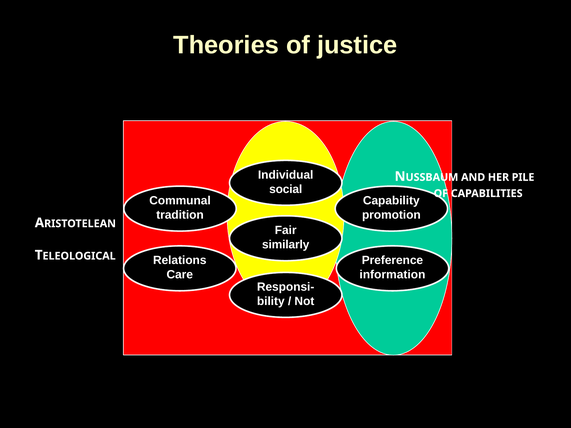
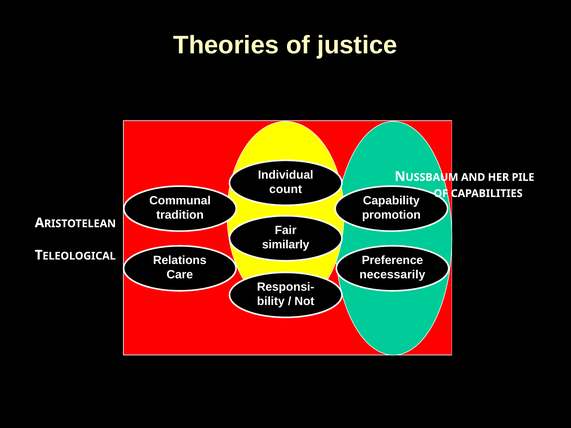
social: social -> count (286, 189)
information: information -> necessarily (392, 275)
